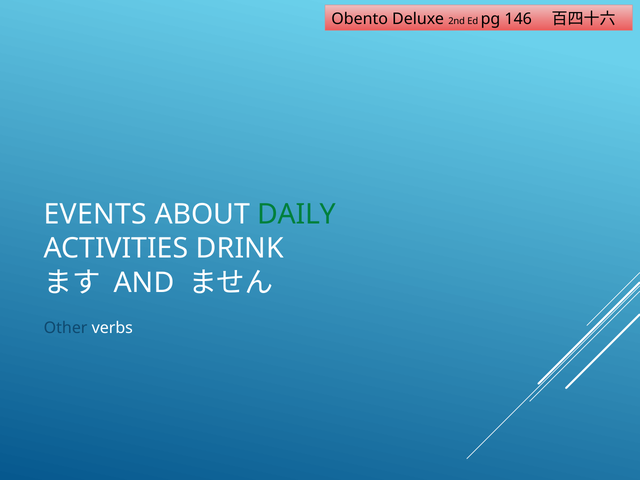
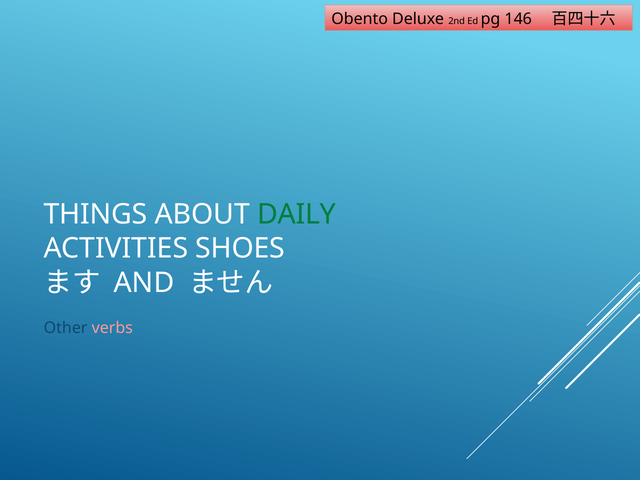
EVENTS: EVENTS -> THINGS (95, 214)
DRINK: DRINK -> SHOES (240, 249)
verbs colour: white -> pink (112, 328)
